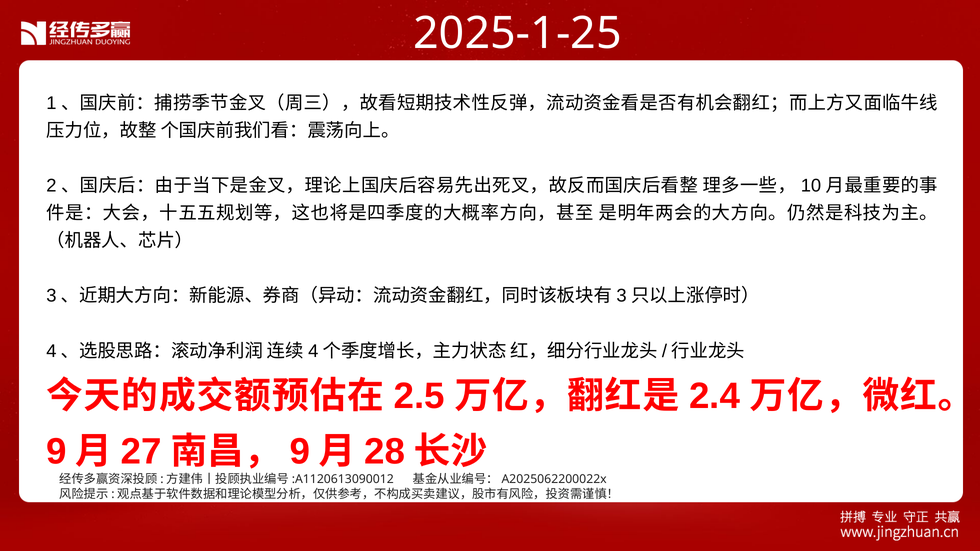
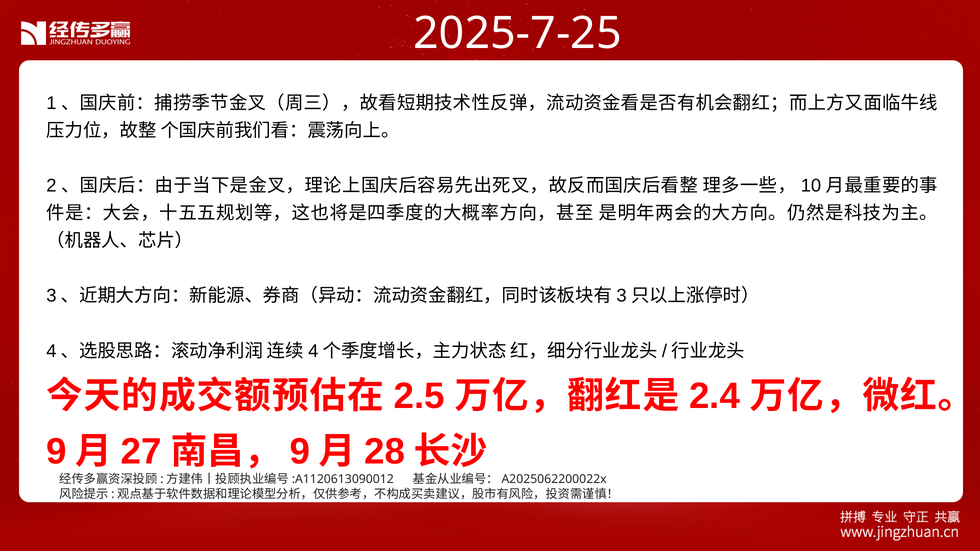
2025-1-25: 2025-1-25 -> 2025-7-25 (518, 34)
